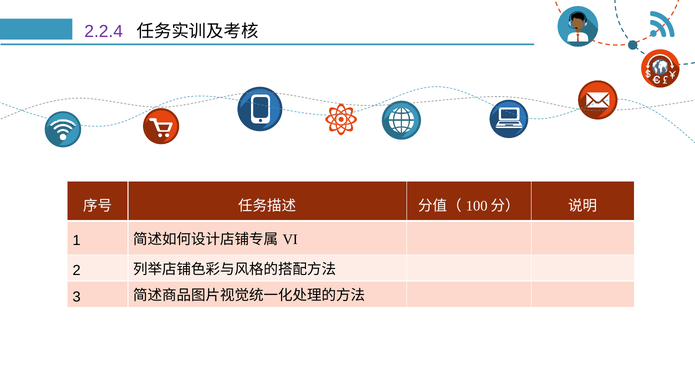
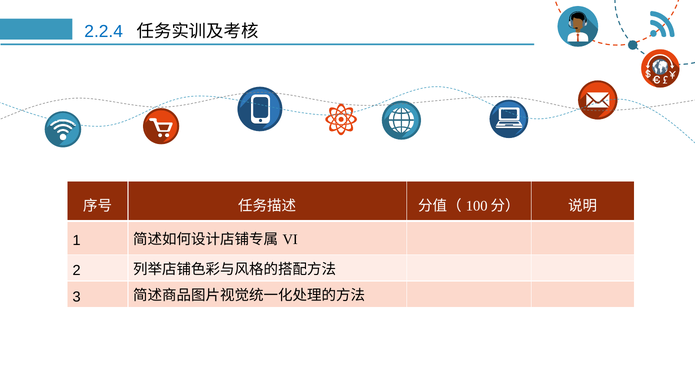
2.2.4 colour: purple -> blue (104, 31)
